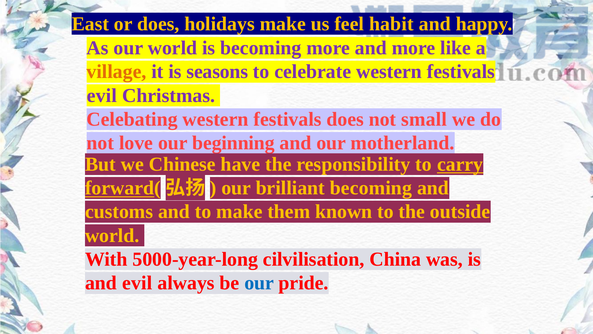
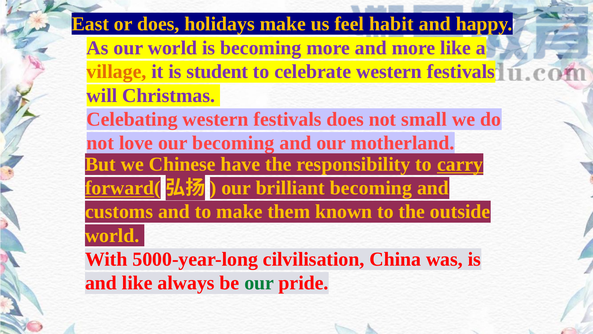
seasons: seasons -> student (217, 72)
evil: evil -> will (102, 95)
our beginning: beginning -> becoming (233, 143)
and evil: evil -> like (137, 283)
our colour: blue -> green (259, 283)
